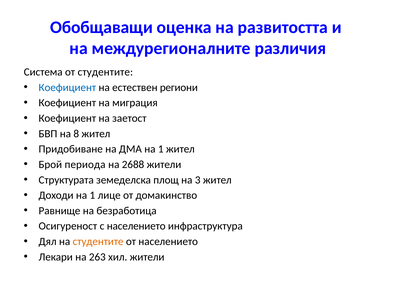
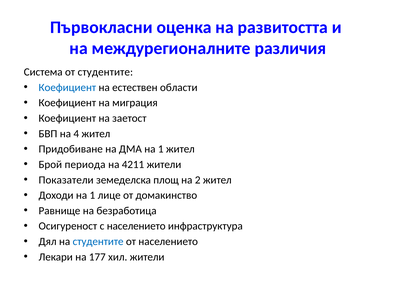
Обобщаващи: Обобщаващи -> Първокласни (101, 27)
региони: региони -> области (179, 87)
8: 8 -> 4 (76, 134)
2688: 2688 -> 4211 (133, 164)
Структурата: Структурата -> Показатели (66, 180)
3: 3 -> 2 (198, 180)
студентите colour: orange -> blue (98, 241)
263: 263 -> 177 (97, 257)
